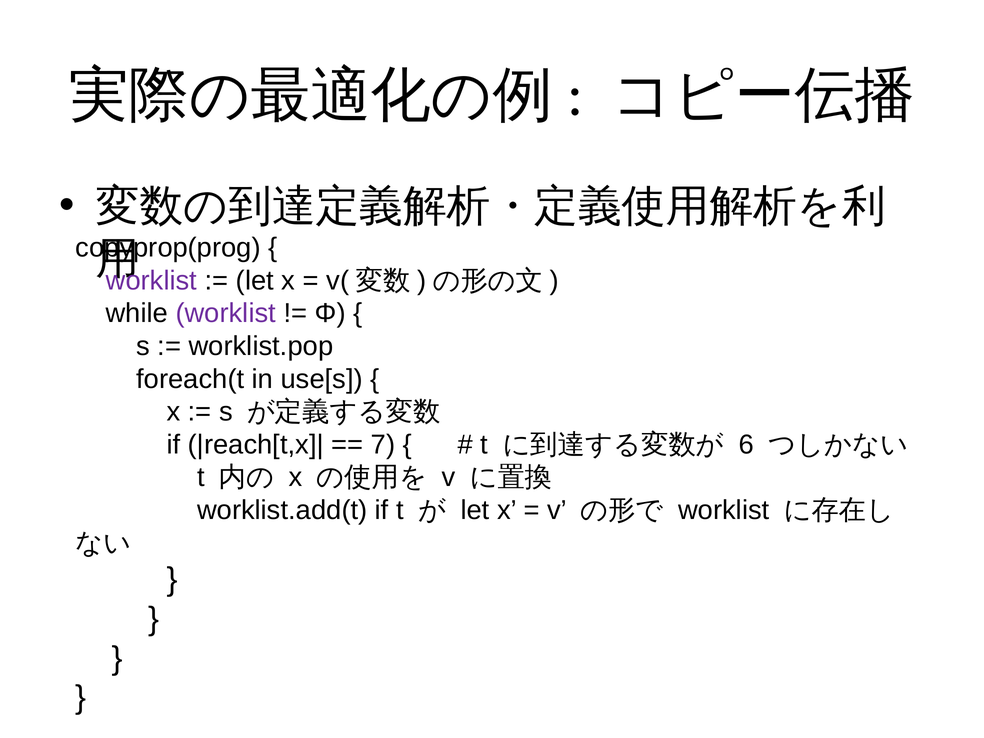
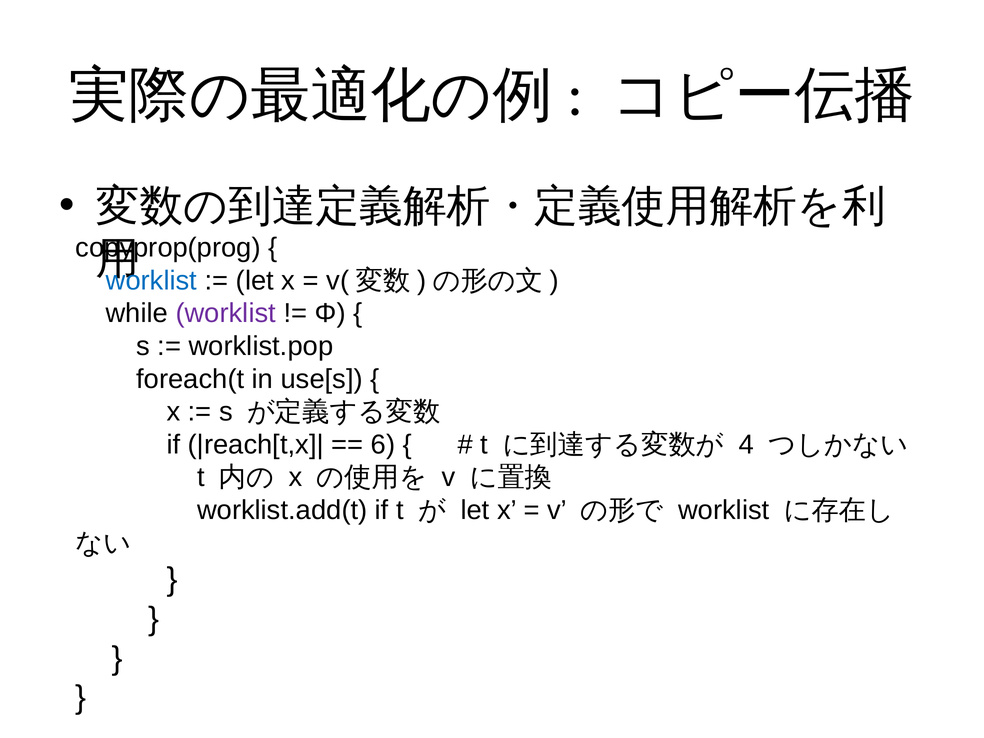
worklist colour: purple -> blue (151, 281)
7: 7 -> 6 (383, 445)
6: 6 -> 4 (746, 445)
